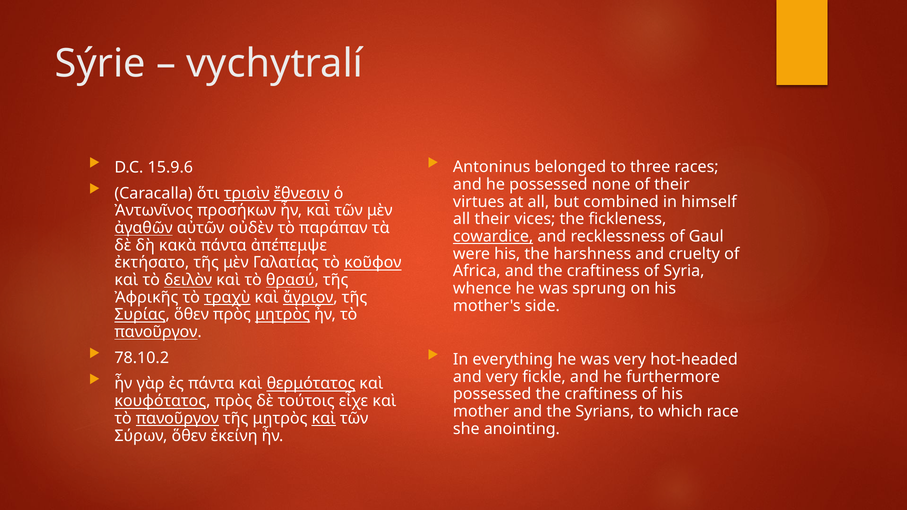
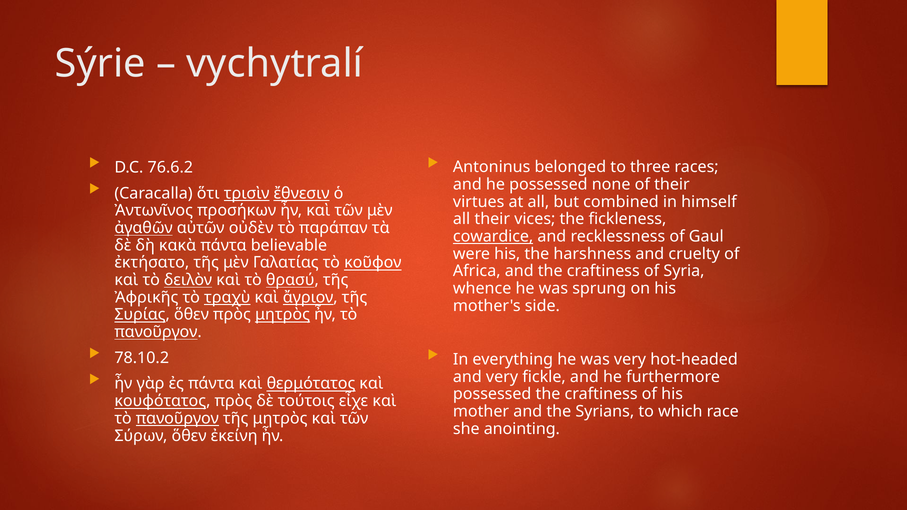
15.9.6: 15.9.6 -> 76.6.2 (170, 167)
ἀπέπεμψε: ἀπέπεμψε -> believable (289, 245)
καὶ underline: present -> none (324, 419)
